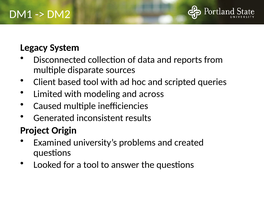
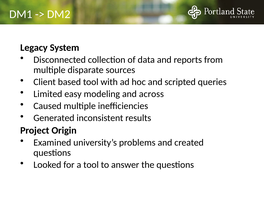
Limited with: with -> easy (73, 94)
